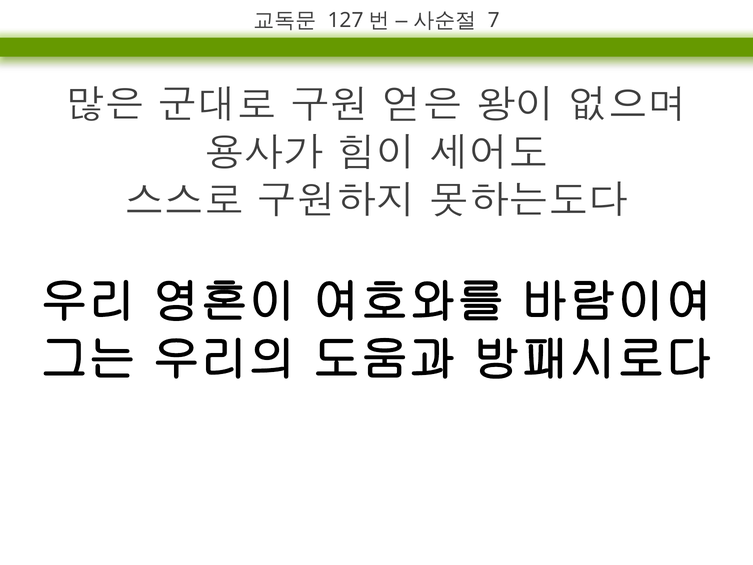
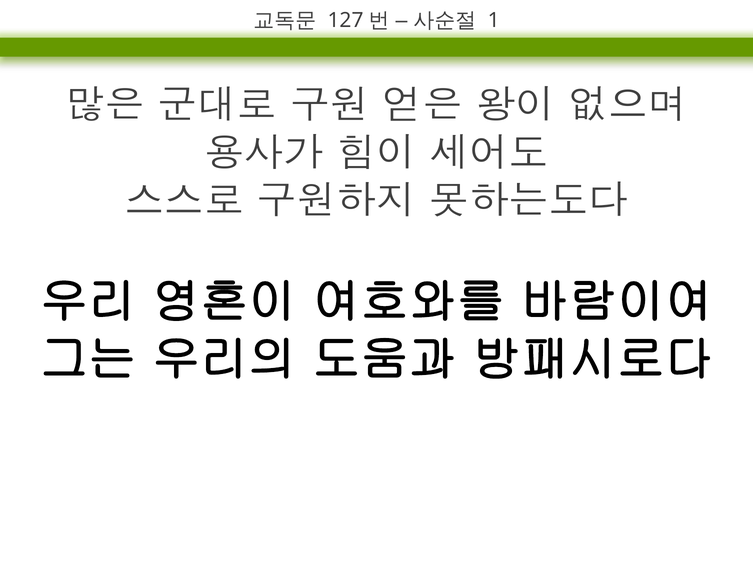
7: 7 -> 1 (494, 20)
